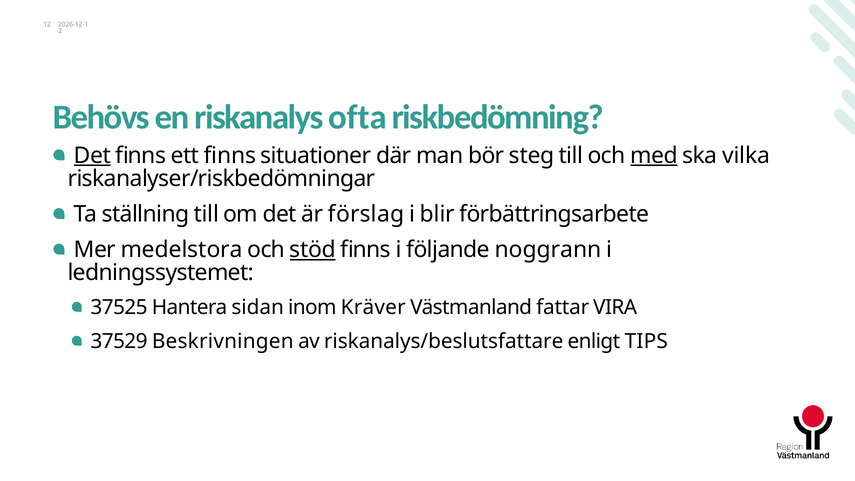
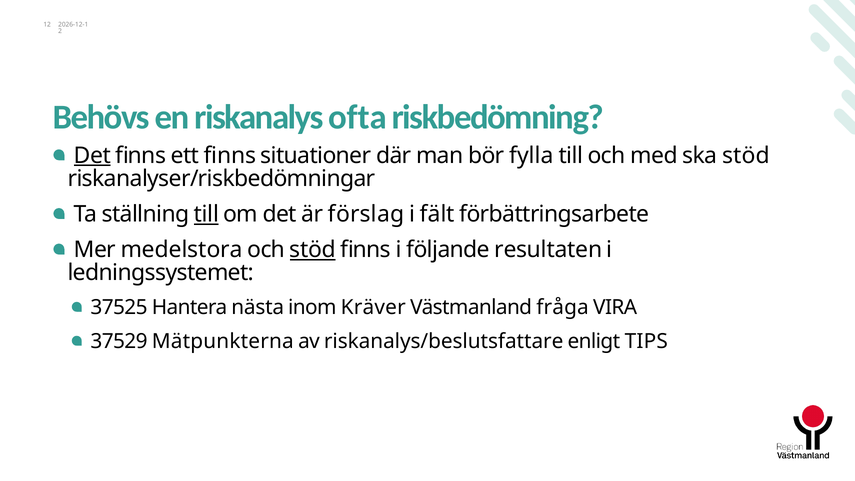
steg: steg -> fylla (532, 156)
med underline: present -> none (654, 156)
ska vilka: vilka -> stöd (746, 156)
till underline: none -> present (206, 214)
blir: blir -> fält (437, 214)
noggrann: noggrann -> resultaten (548, 250)
sidan: sidan -> nästa (258, 307)
fattar: fattar -> fråga (563, 307)
Beskrivningen: Beskrivningen -> Mätpunkterna (223, 341)
